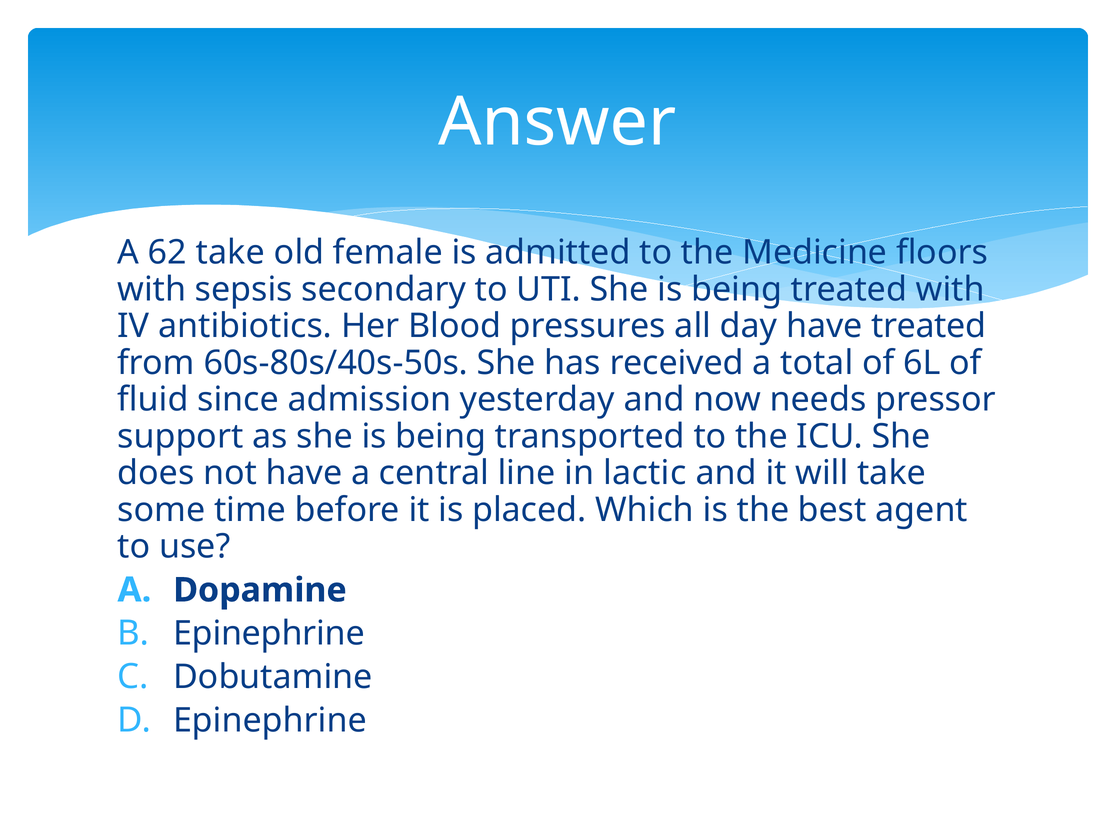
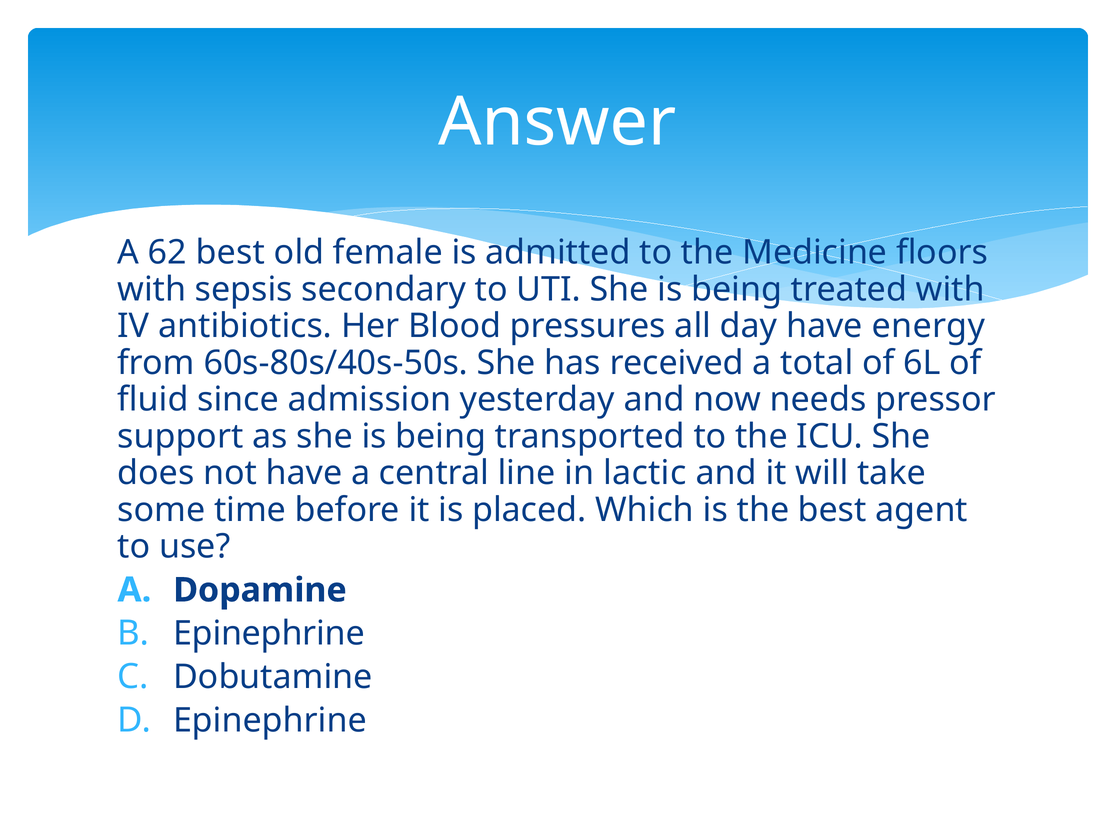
62 take: take -> best (230, 253)
have treated: treated -> energy (928, 326)
